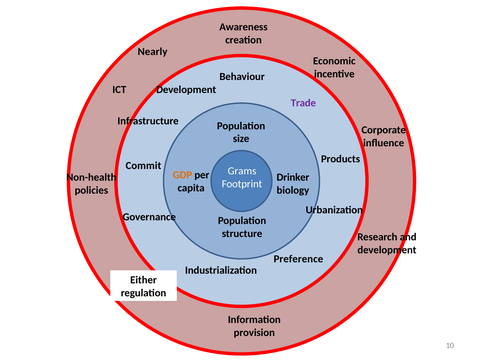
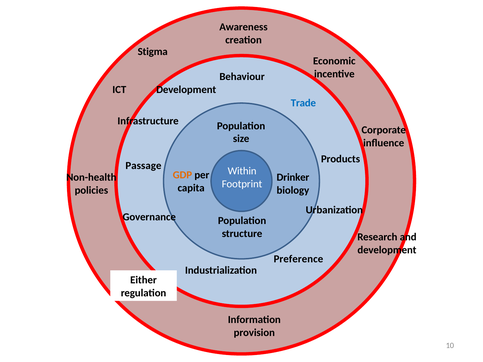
Nearly: Nearly -> Stigma (153, 52)
Trade colour: purple -> blue (303, 103)
Commit: Commit -> Passage (143, 166)
Grams: Grams -> Within (242, 171)
